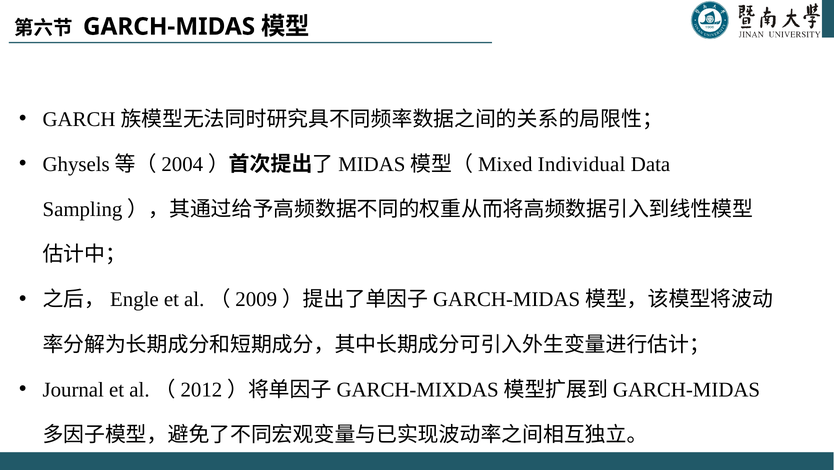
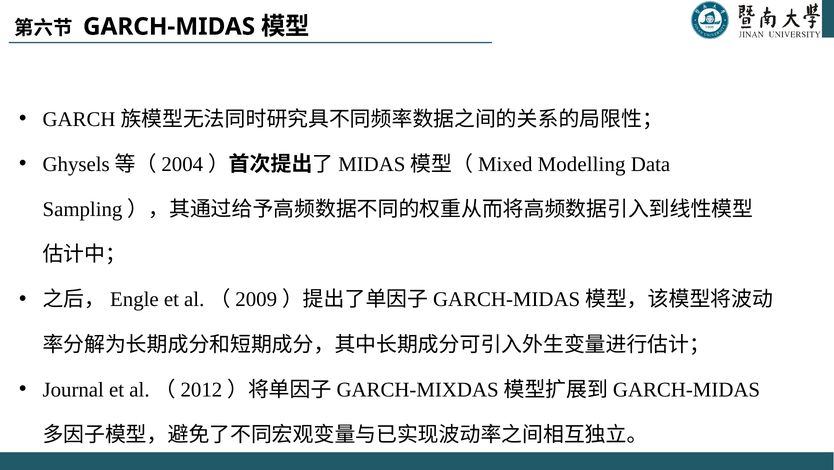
Individual: Individual -> Modelling (582, 164)
